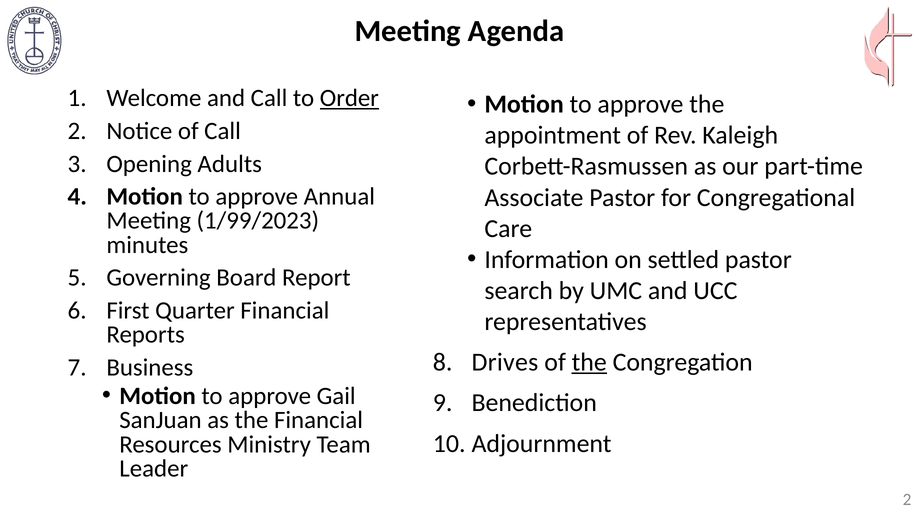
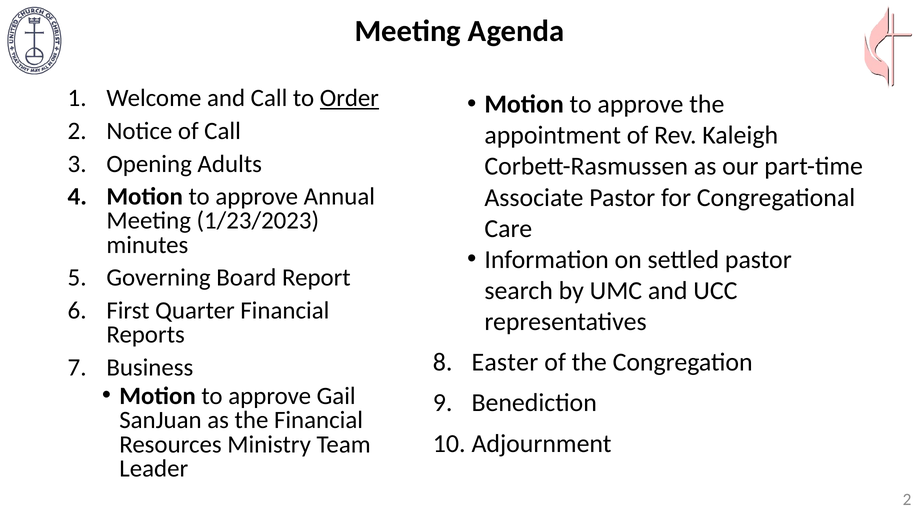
1/99/2023: 1/99/2023 -> 1/23/2023 (258, 221)
Drives: Drives -> Easter (505, 362)
the underline: present -> none (589, 362)
